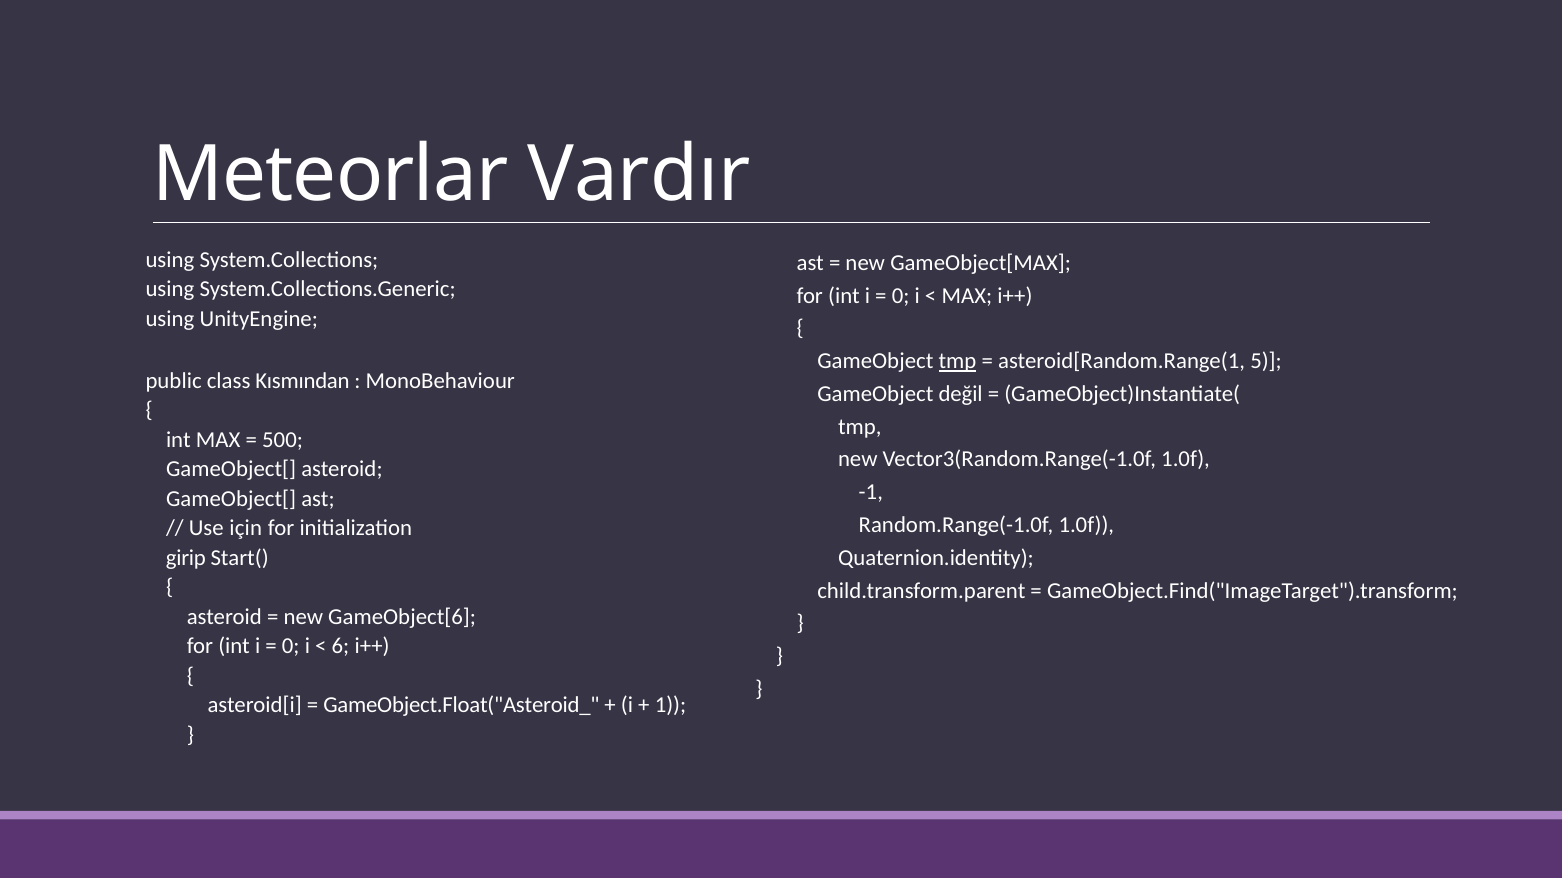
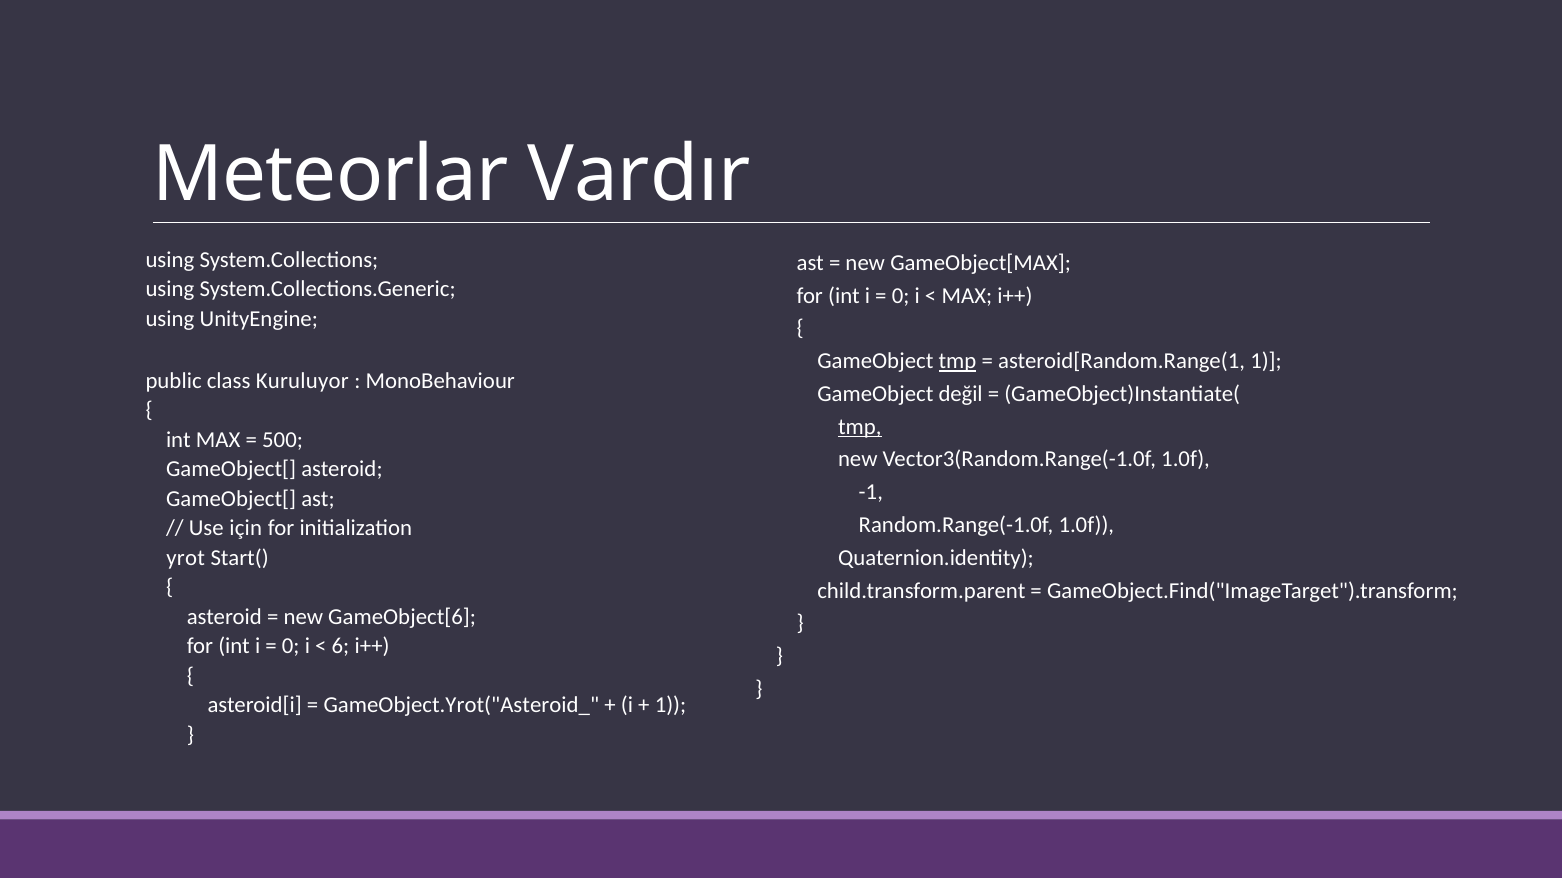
asteroid[Random.Range(1 5: 5 -> 1 (1266, 361)
Kısmından: Kısmından -> Kuruluyor (302, 381)
tmp underline: none -> present (860, 427)
girip: girip -> yrot (186, 558)
GameObject.Float("Asteroid_: GameObject.Float("Asteroid_ -> GameObject.Yrot("Asteroid_ (461, 706)
